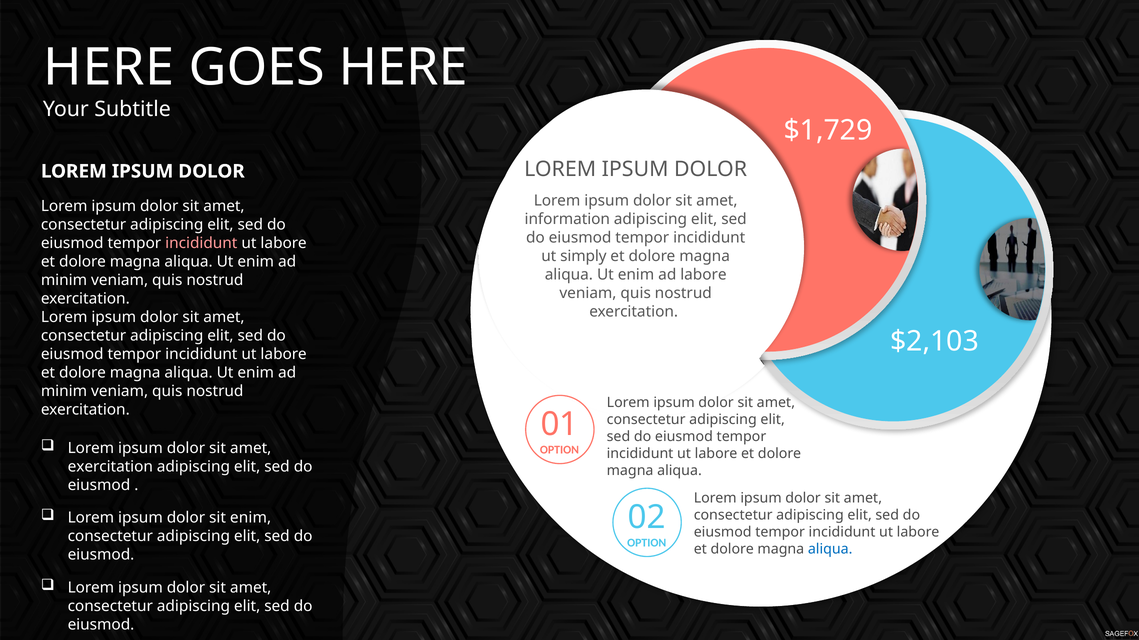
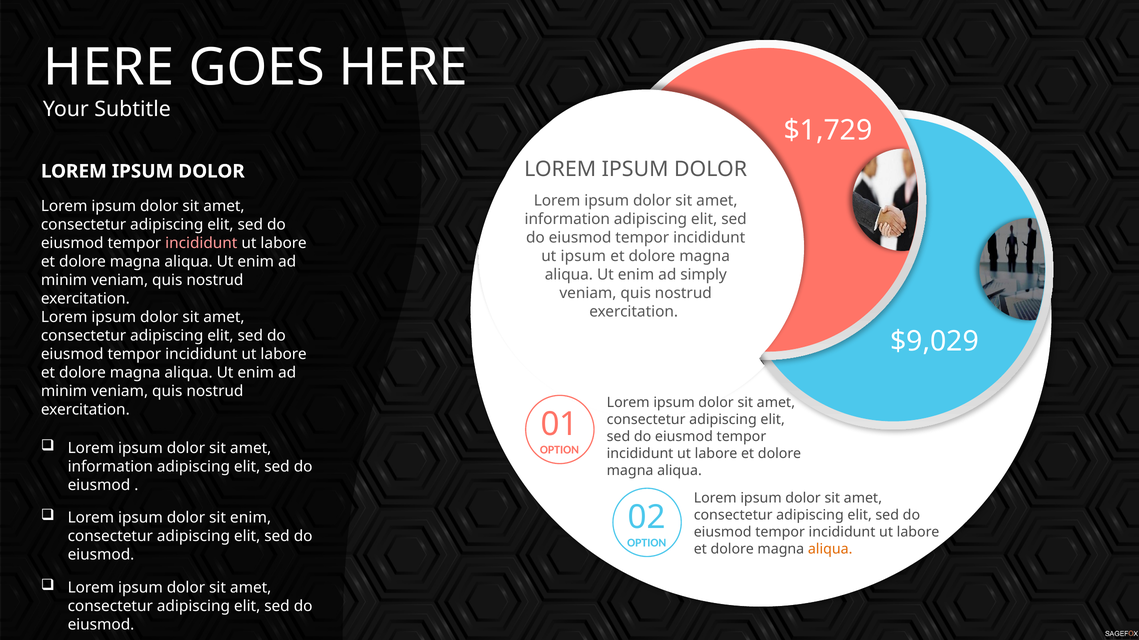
ut simply: simply -> ipsum (583, 256)
ad labore: labore -> simply (704, 275)
$2,103: $2,103 -> $9,029 (935, 342)
exercitation: exercitation -> information (110, 467)
aliqua colour: blue -> orange (830, 550)
